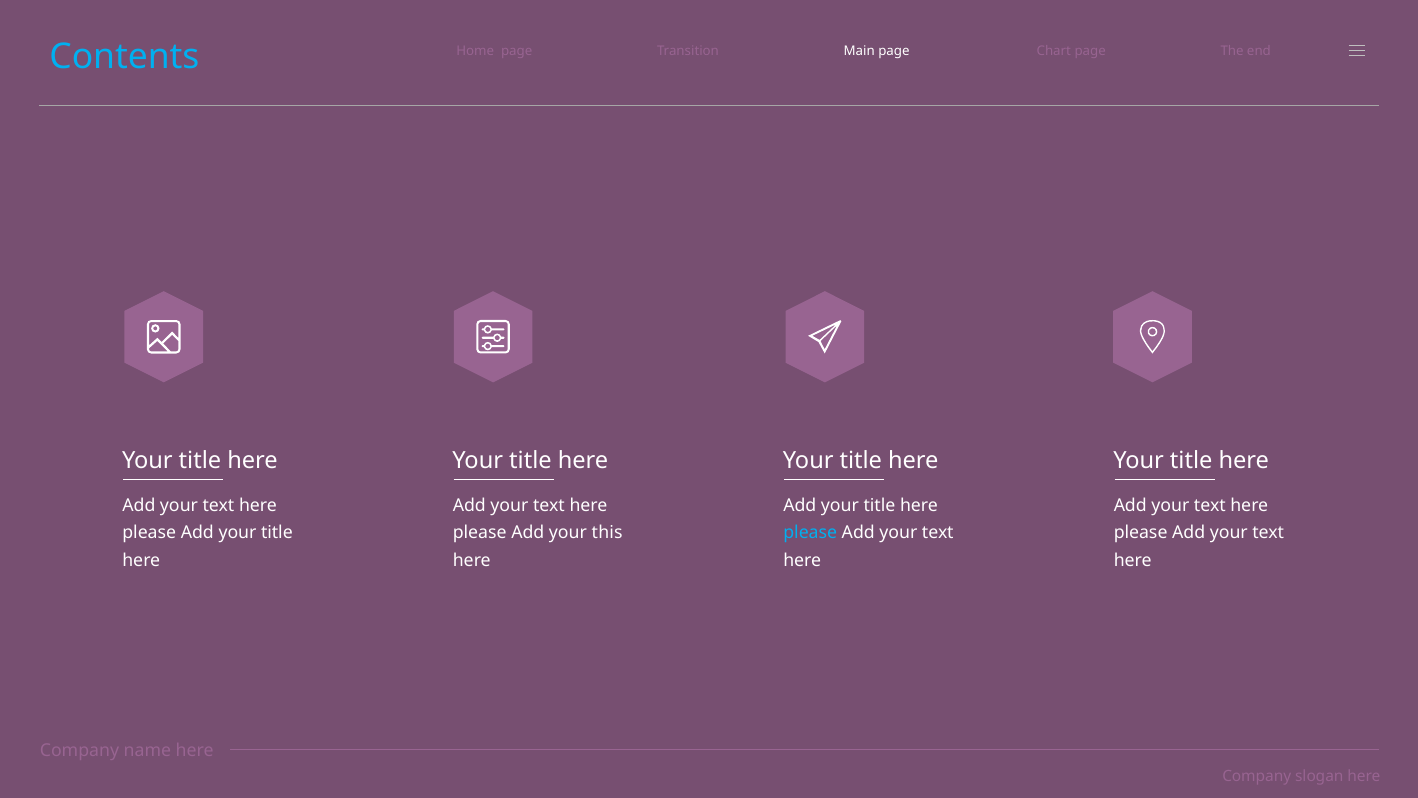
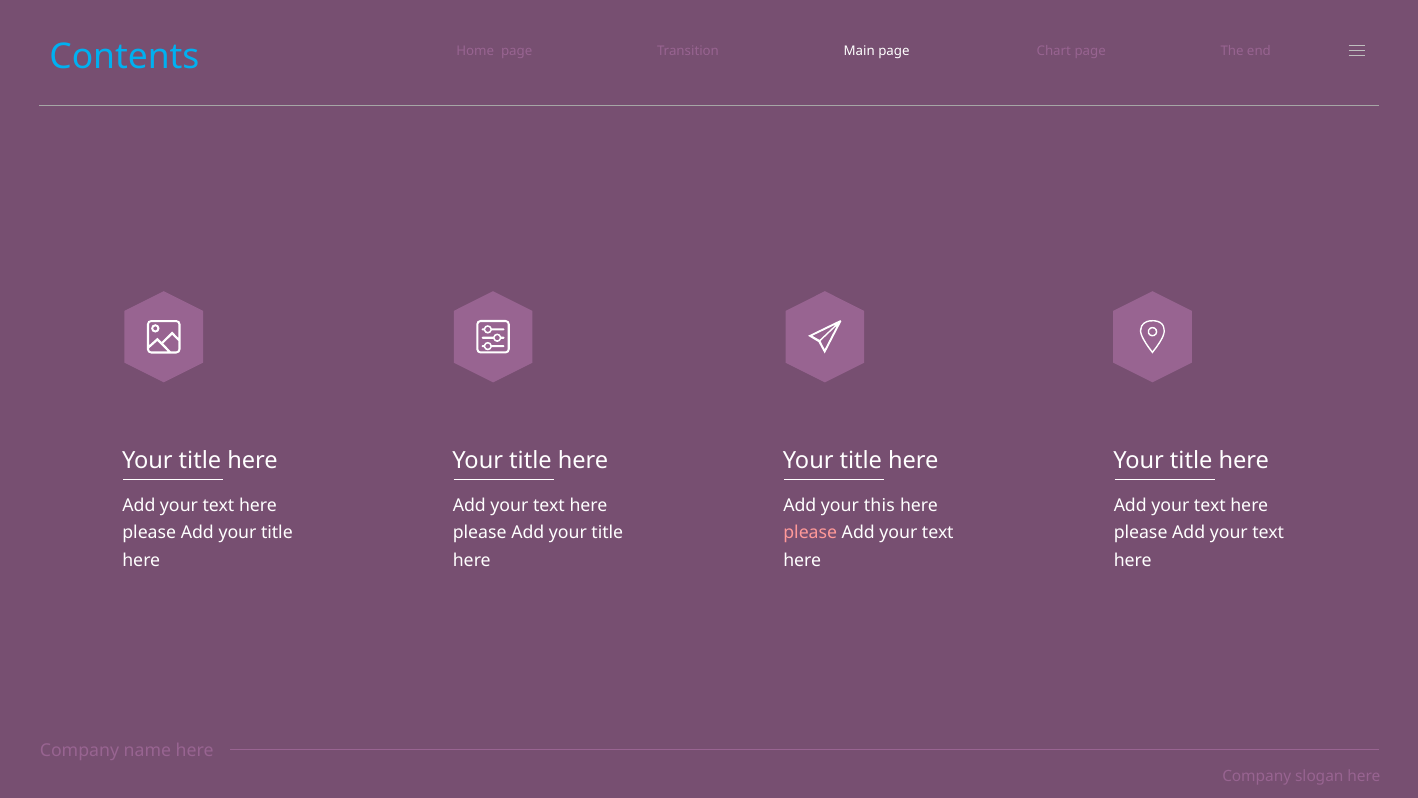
title: title -> this (879, 505)
this: this -> title (607, 533)
please colour: light blue -> pink (810, 533)
